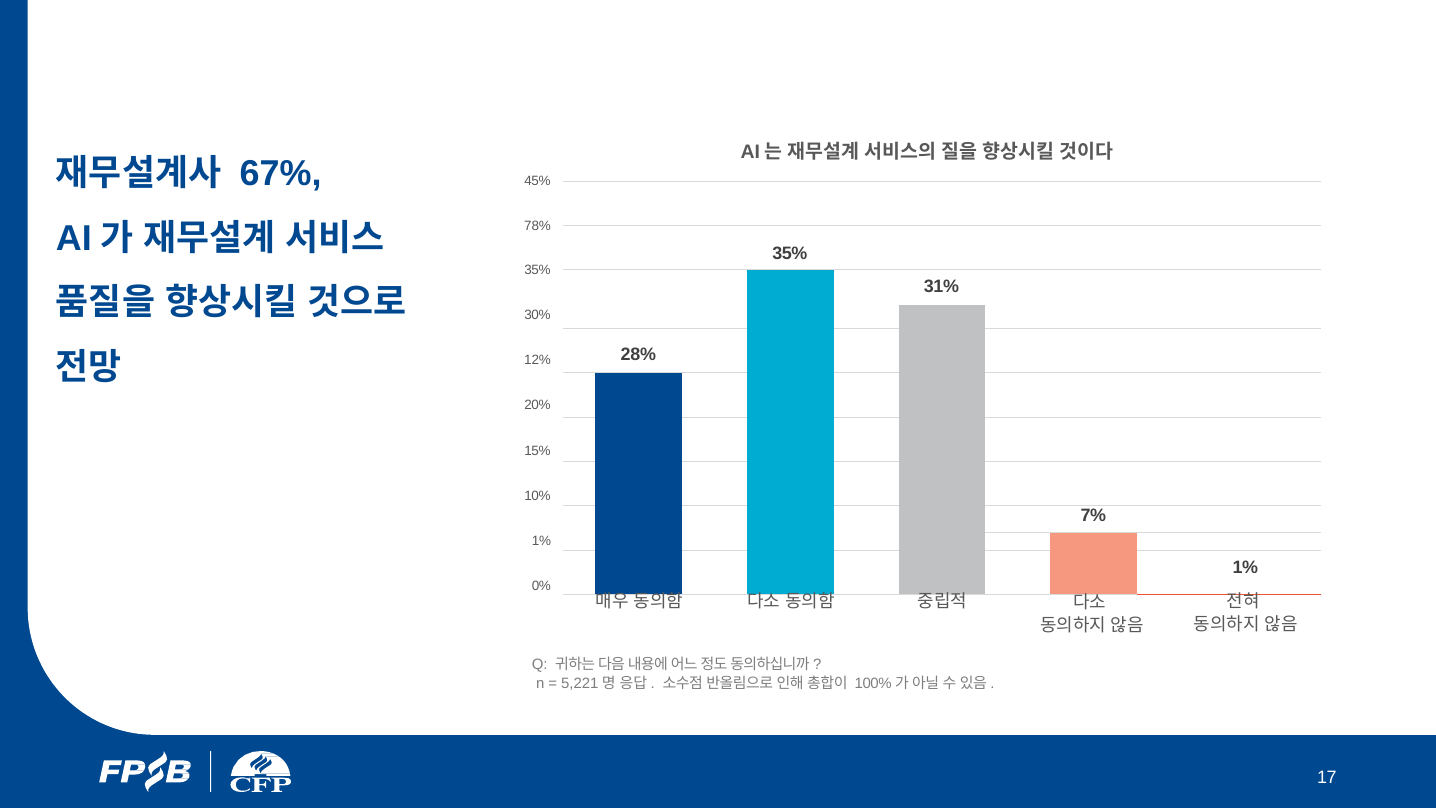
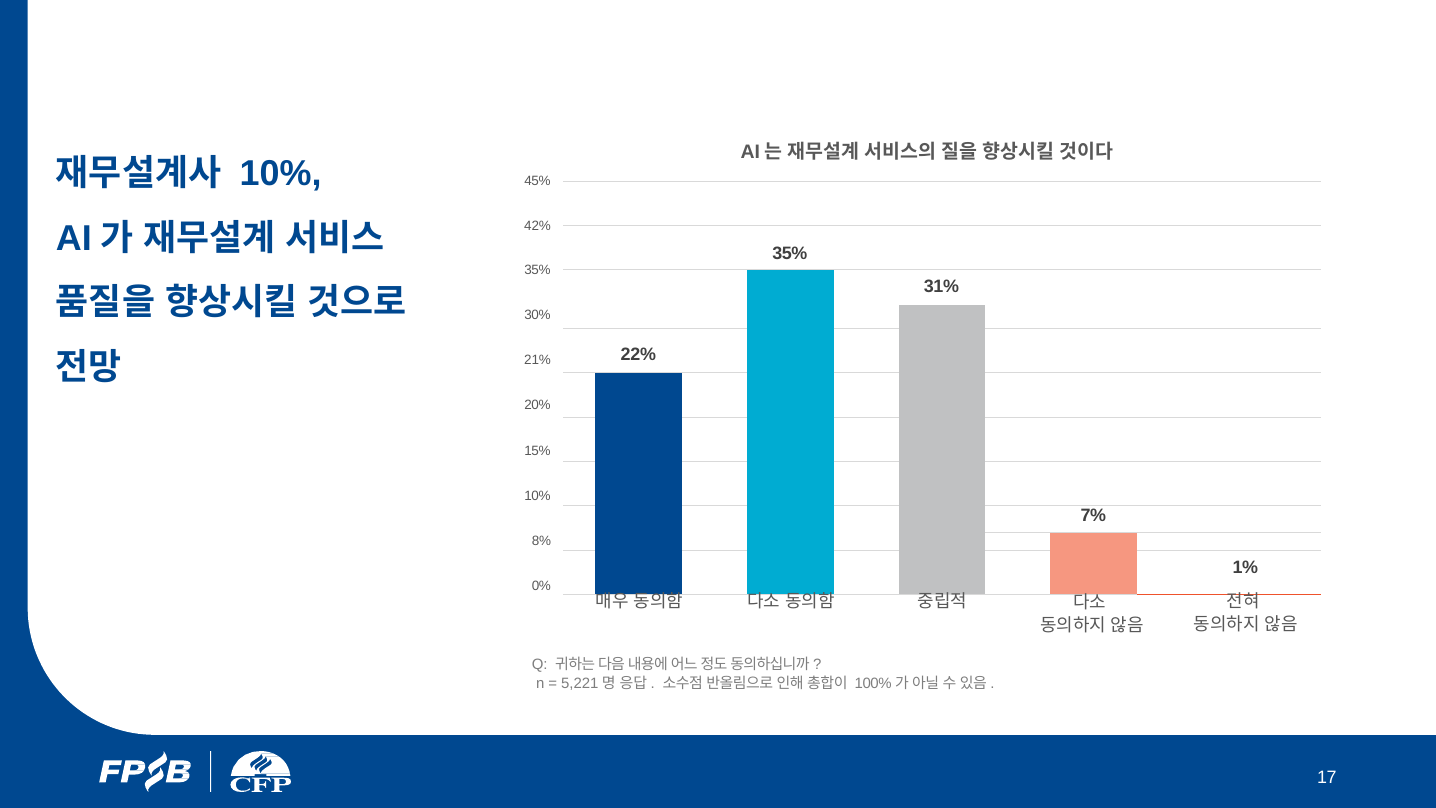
67%: 67% -> 10% (281, 174)
78%: 78% -> 42% (538, 225)
28%: 28% -> 22% (638, 355)
12%: 12% -> 21% (538, 360)
1%: 1% -> 8% (542, 541)
